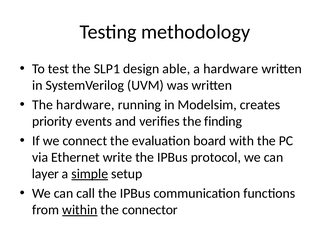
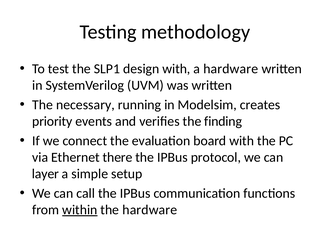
design able: able -> with (176, 69)
The hardware: hardware -> necessary (85, 105)
write: write -> there (118, 157)
simple underline: present -> none (90, 173)
the connector: connector -> hardware (150, 209)
